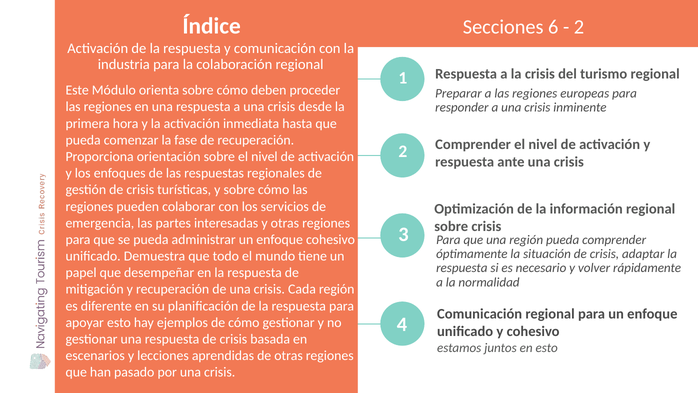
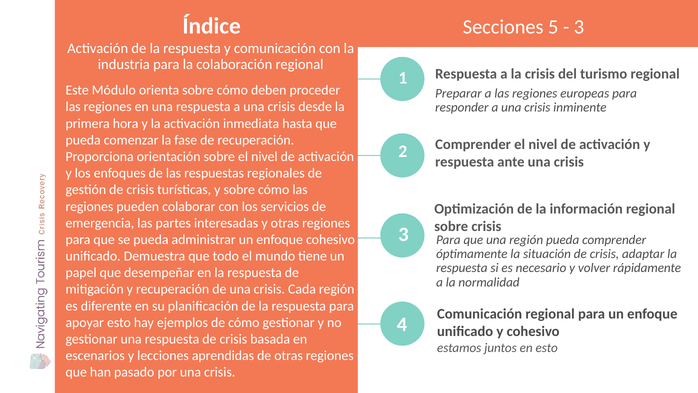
6: 6 -> 5 (553, 27)
2: 2 -> 3 (579, 27)
